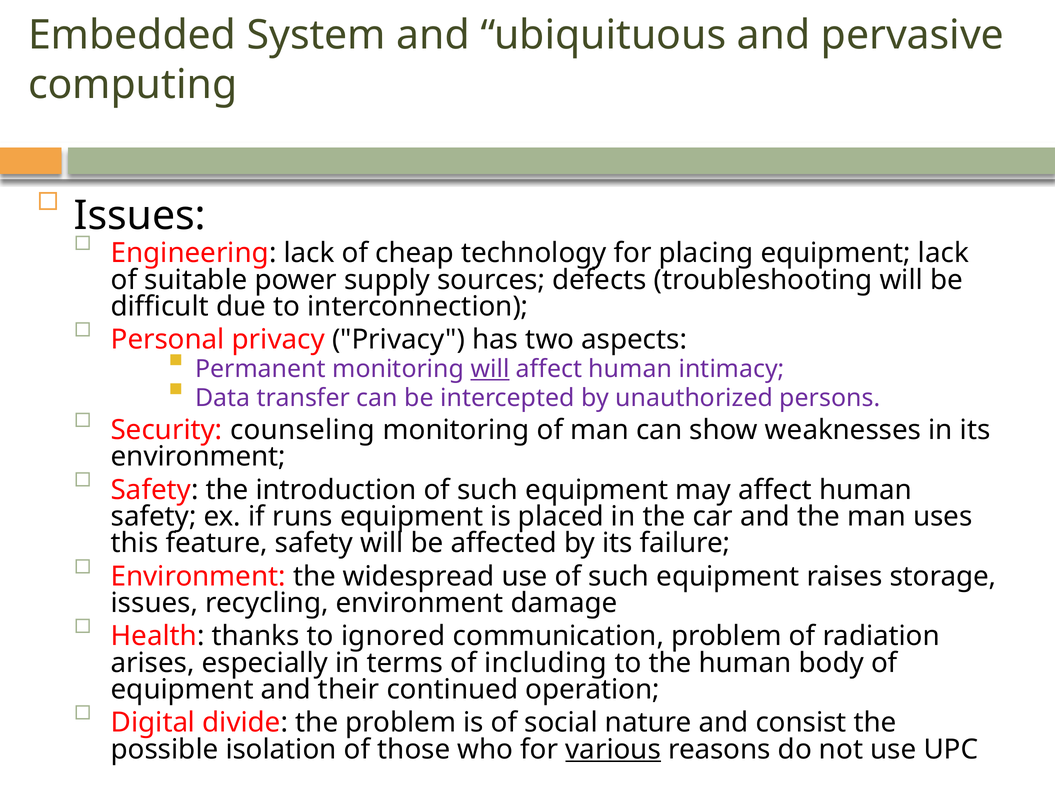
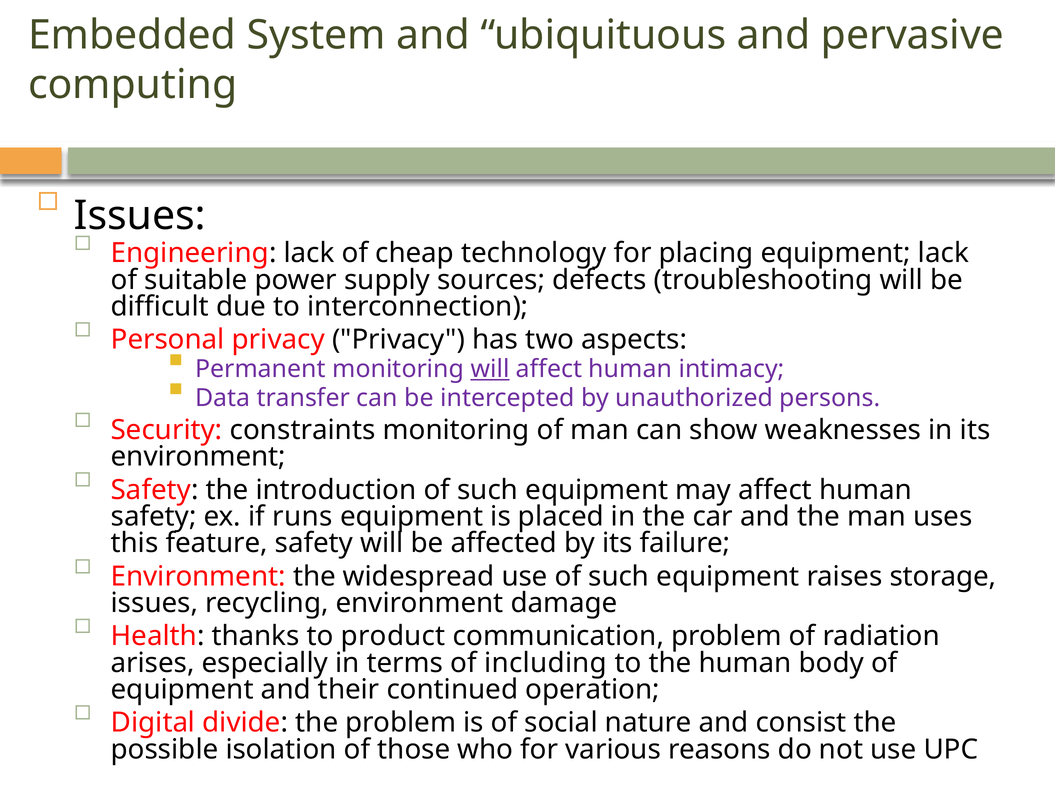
counseling: counseling -> constraints (303, 430)
ignored: ignored -> product (393, 636)
various underline: present -> none (613, 750)
